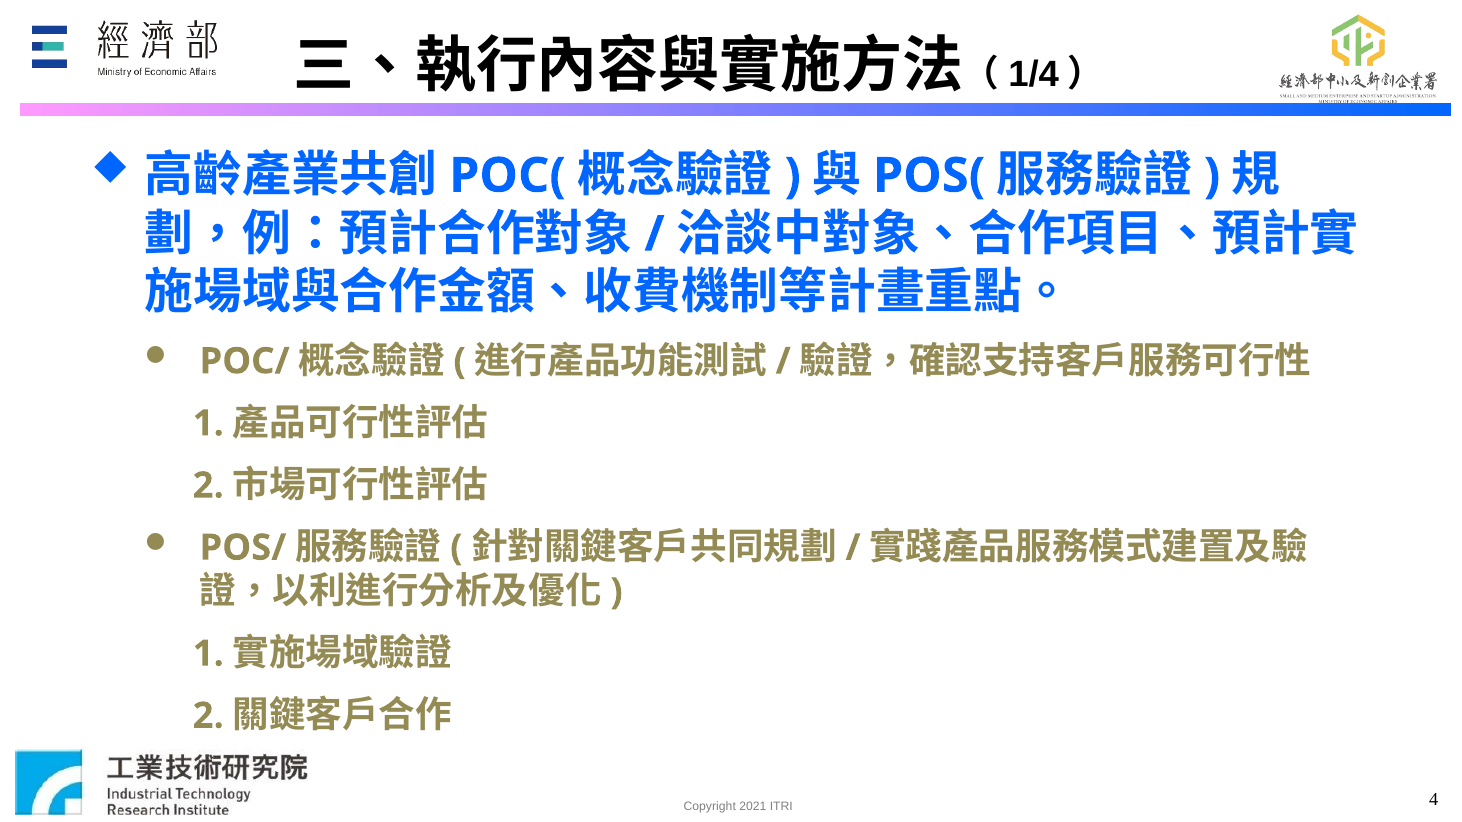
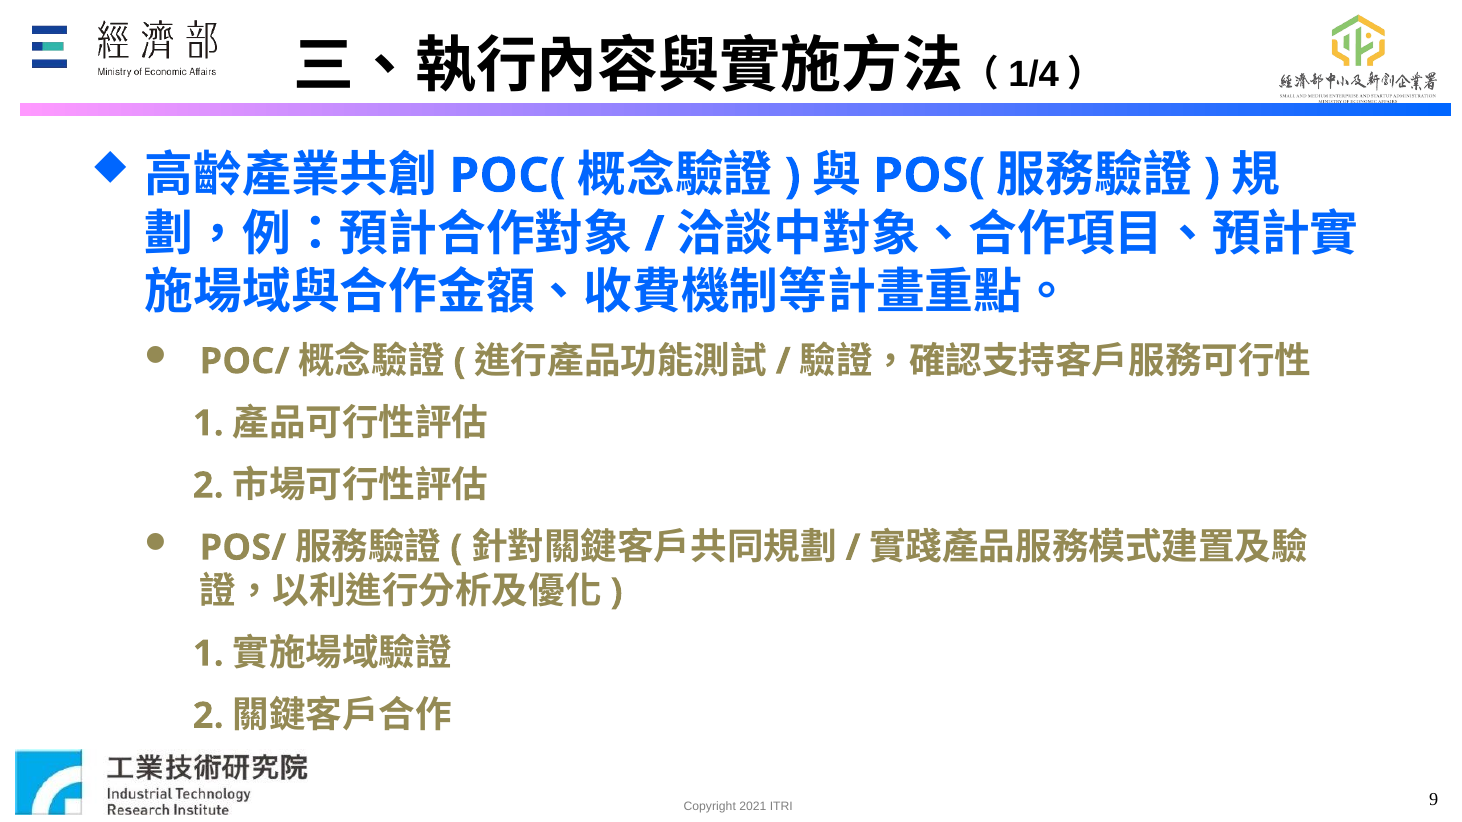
4: 4 -> 9 (1434, 800)
